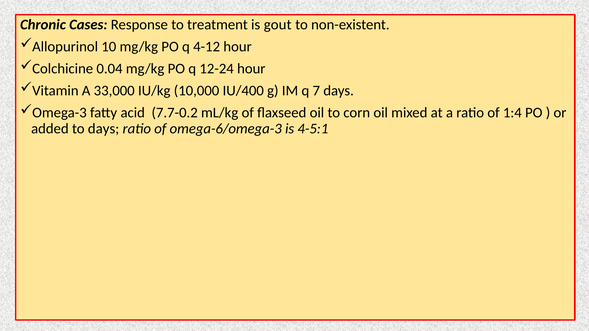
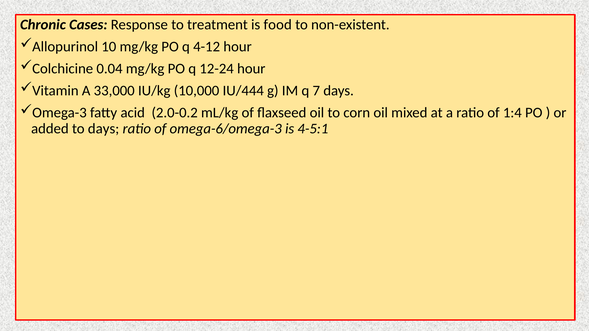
gout: gout -> food (278, 25)
IU/400: IU/400 -> IU/444 (243, 91)
7.7-0.2: 7.7-0.2 -> 2.0-0.2 (175, 113)
